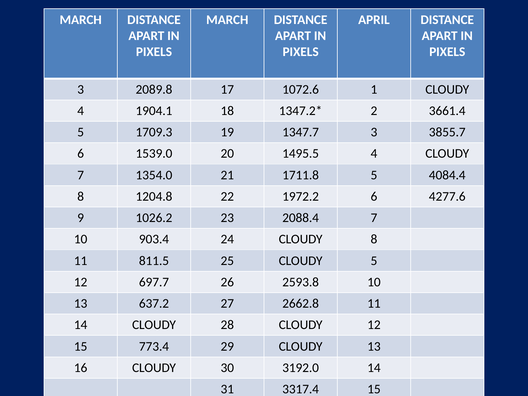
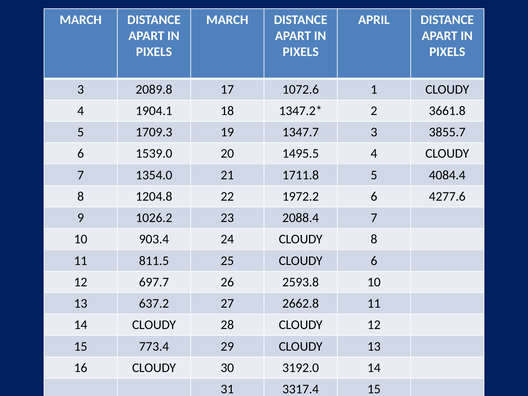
3661.4: 3661.4 -> 3661.8 (447, 111)
CLOUDY 5: 5 -> 6 (374, 261)
